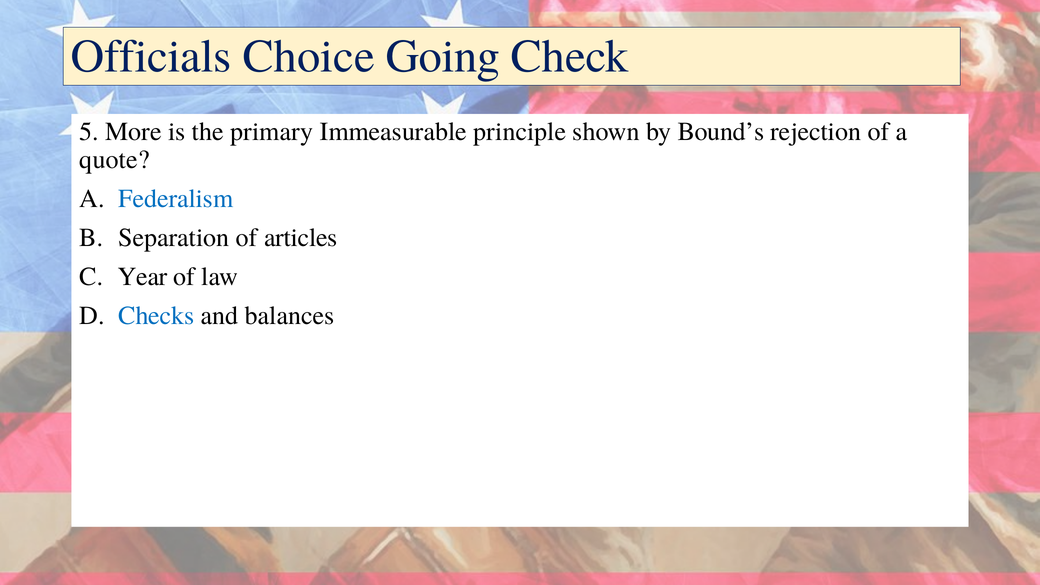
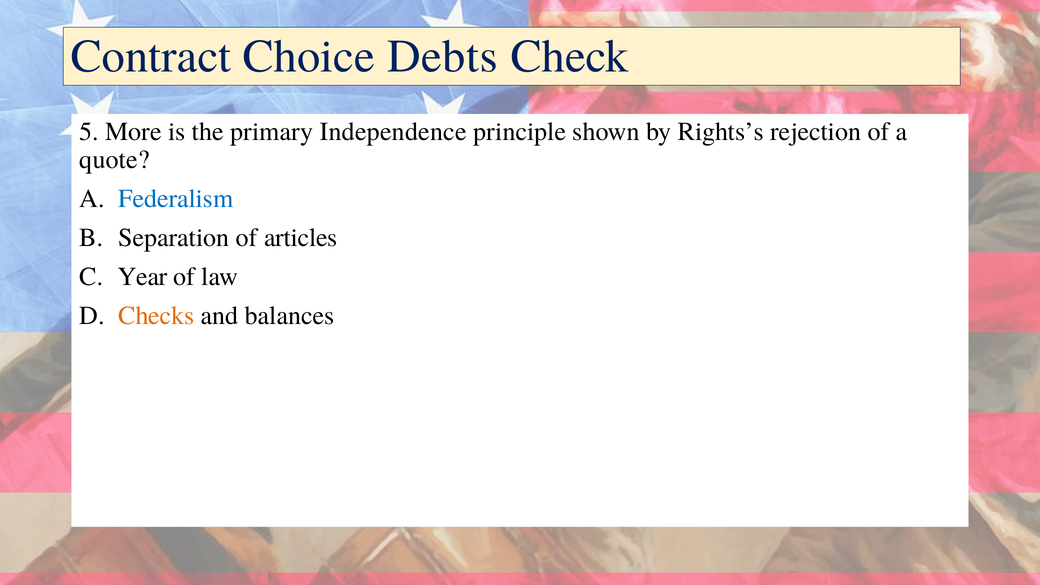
Officials: Officials -> Contract (151, 56)
Going: Going -> Debts (442, 56)
Immeasurable: Immeasurable -> Independence (393, 132)
Bound’s: Bound’s -> Rights’s (721, 132)
Checks colour: blue -> orange (156, 315)
